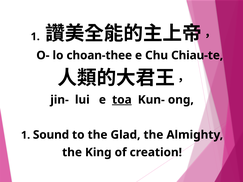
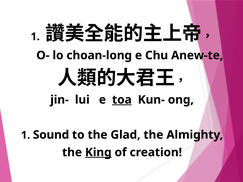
choan-thee: choan-thee -> choan-long (99, 55)
Chiau-te: Chiau-te -> Anew-te (197, 55)
King underline: none -> present (98, 153)
